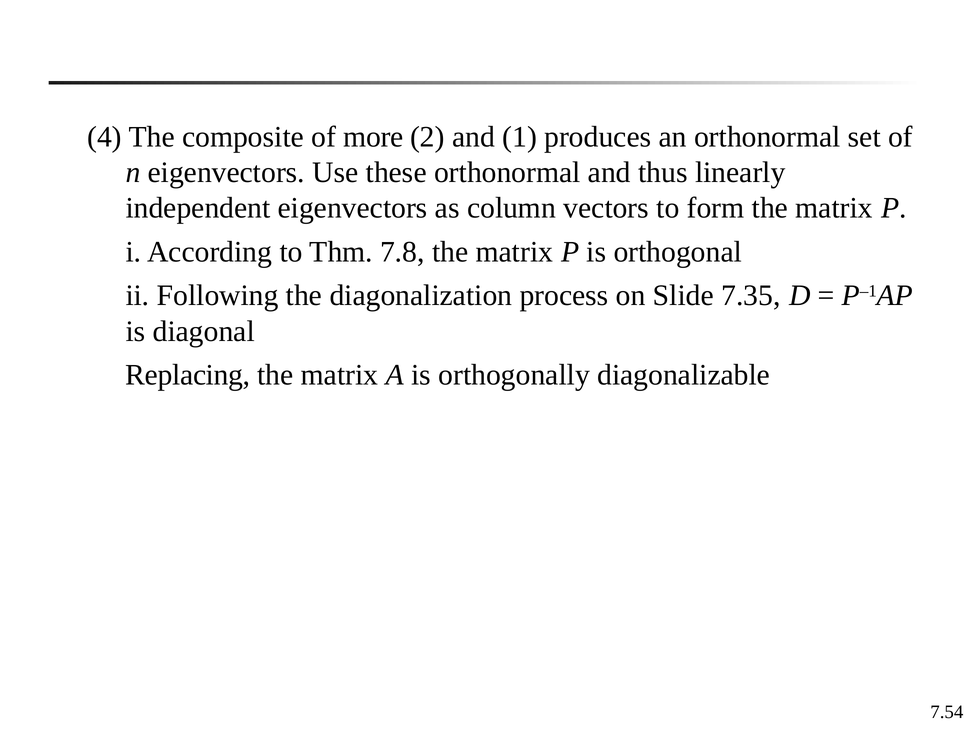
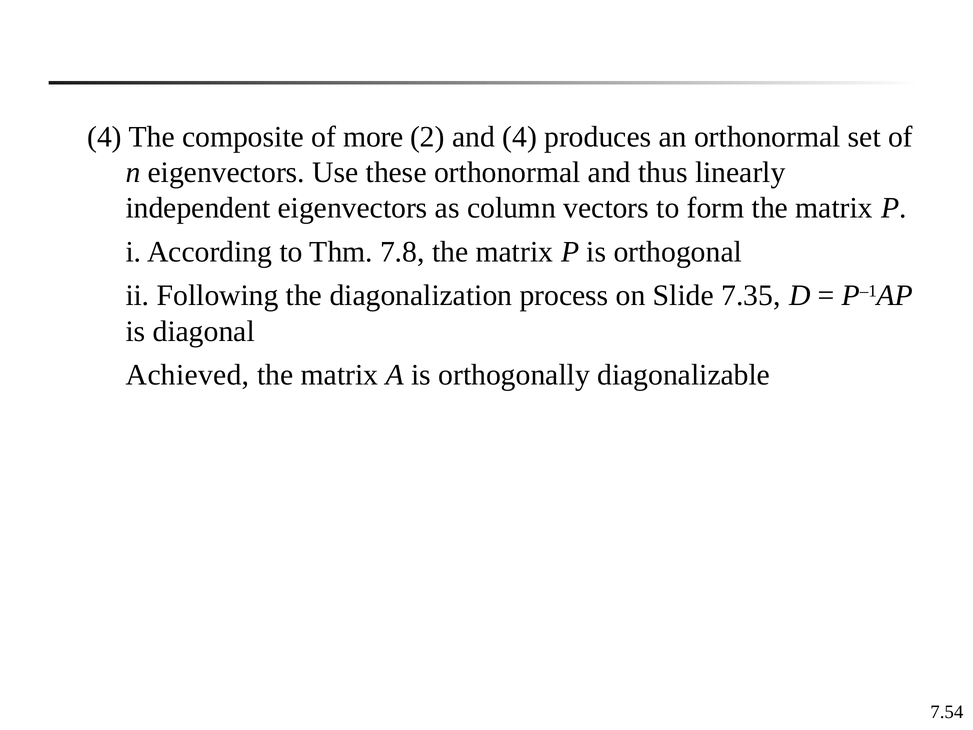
and 1: 1 -> 4 (520, 137)
Replacing: Replacing -> Achieved (188, 375)
